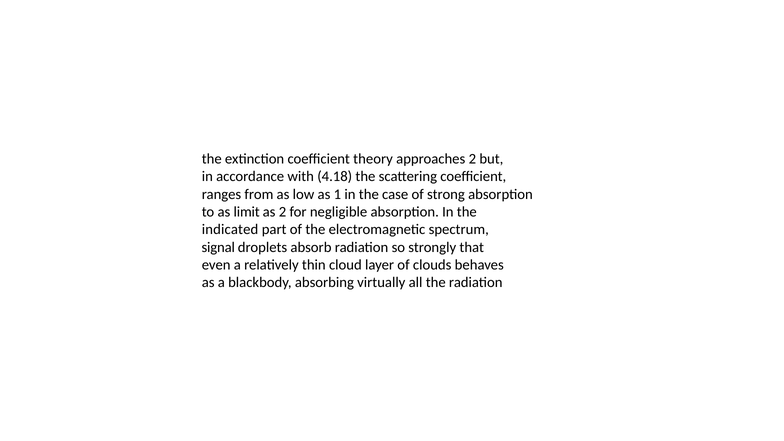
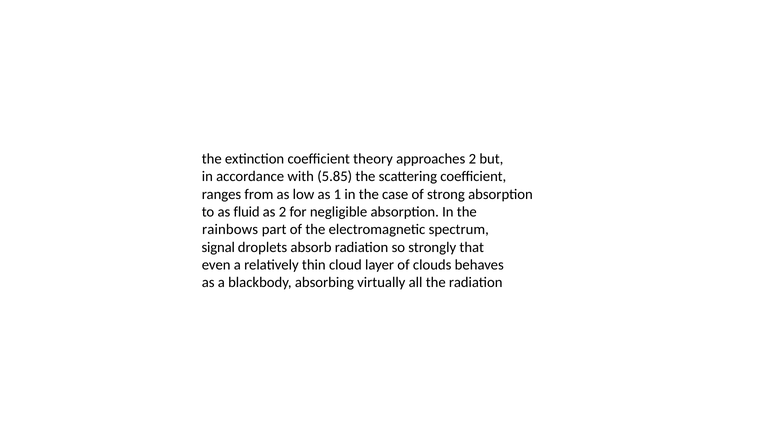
4.18: 4.18 -> 5.85 (335, 177)
limit: limit -> fluid (247, 212)
indicated: indicated -> rainbows (230, 230)
